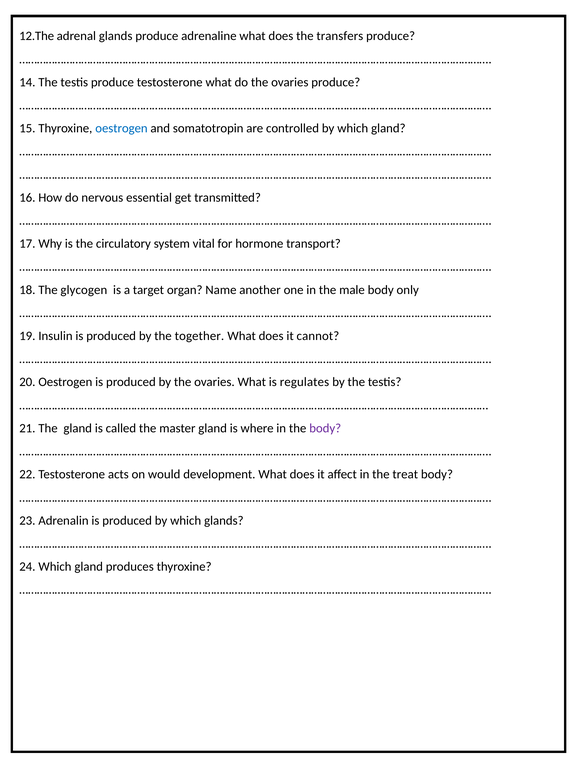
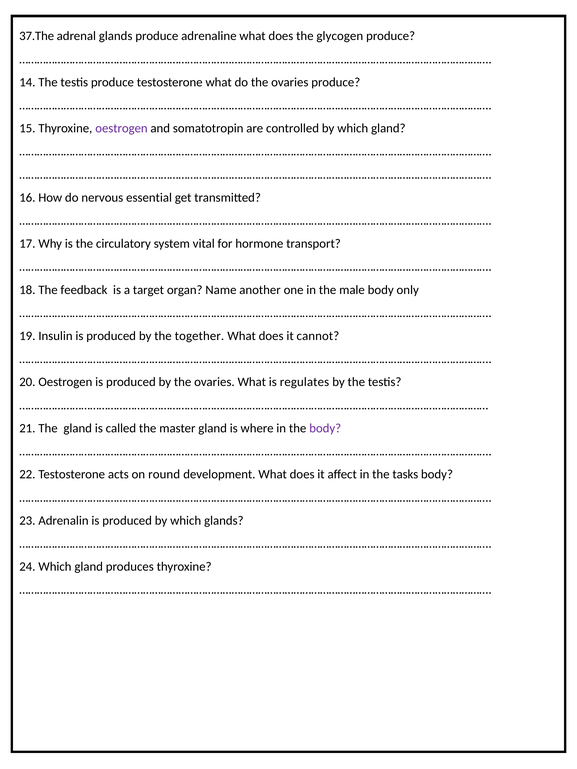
12.The: 12.The -> 37.The (37, 36)
transfers: transfers -> glycogen (340, 36)
oestrogen colour: blue -> purple (121, 128)
glycogen: glycogen -> feedback (84, 290)
would: would -> round (164, 475)
treat: treat -> tasks (405, 475)
